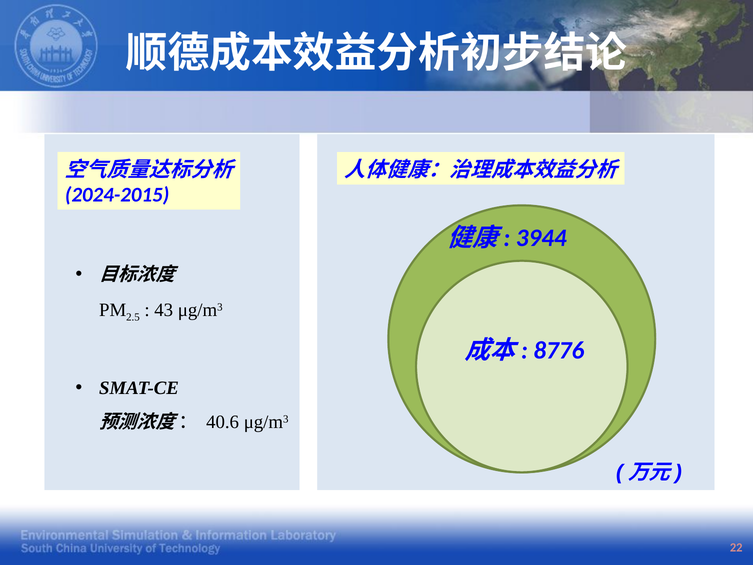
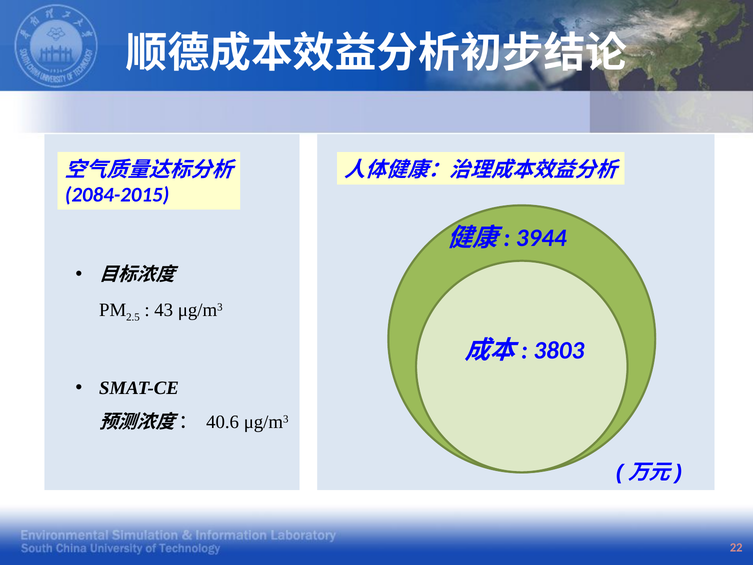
2024-2015: 2024-2015 -> 2084-2015 (117, 195)
8776: 8776 -> 3803 (559, 350)
